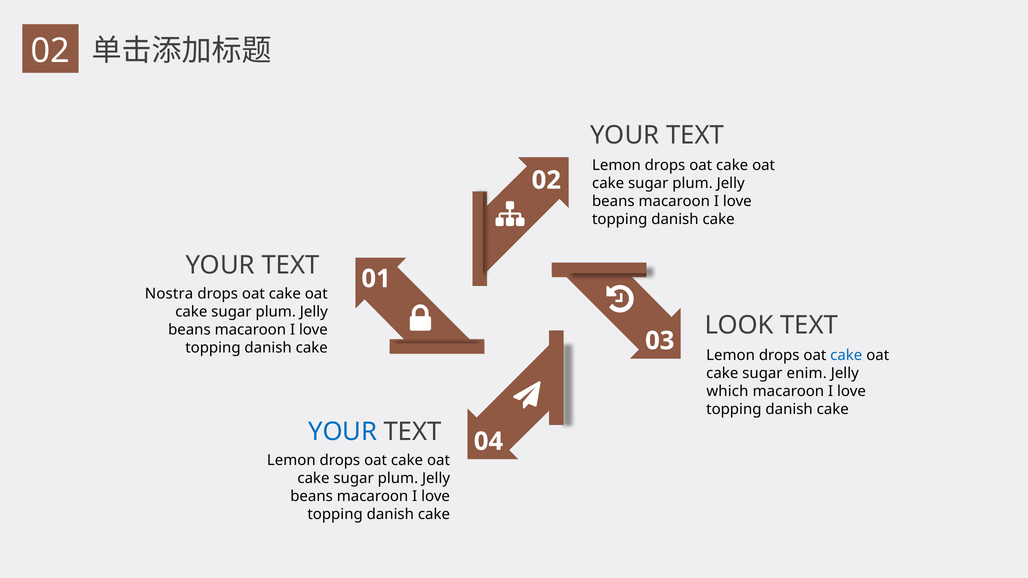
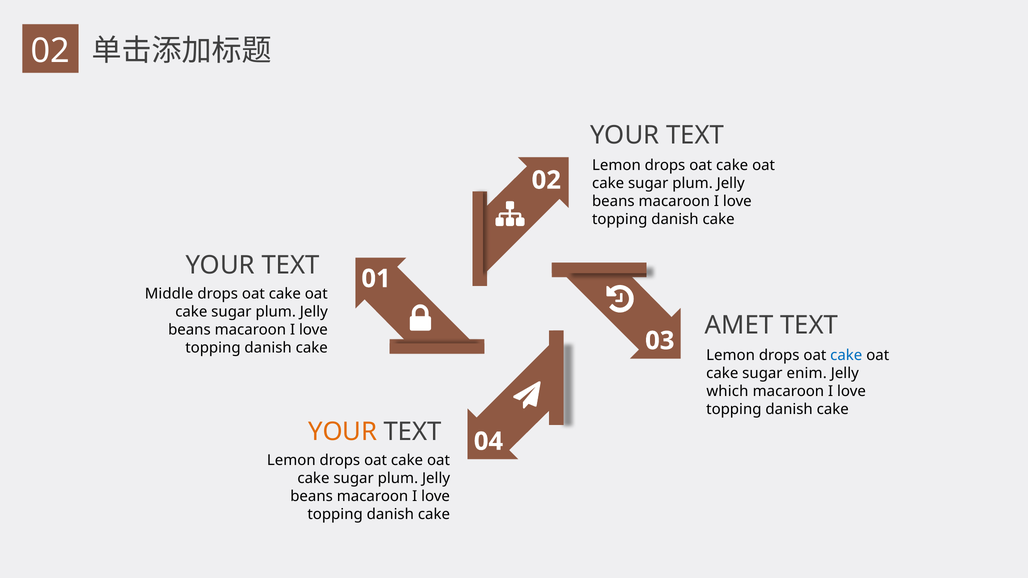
Nostra: Nostra -> Middle (169, 294)
LOOK: LOOK -> AMET (739, 325)
YOUR colour: blue -> orange (343, 432)
